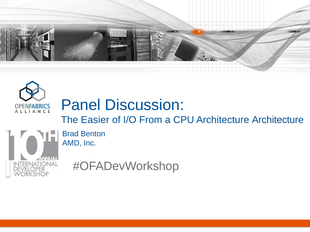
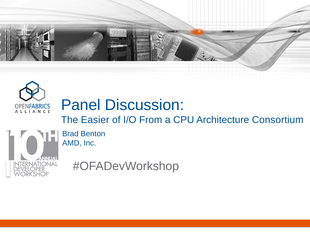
Architecture Architecture: Architecture -> Consortium (278, 120)
